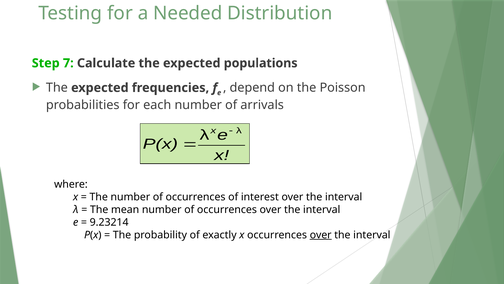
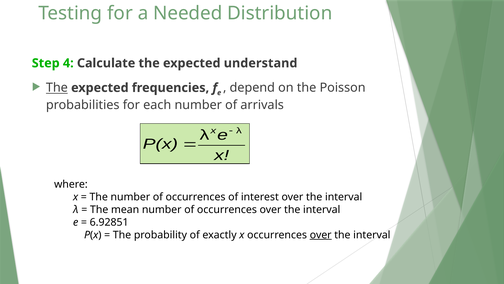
7: 7 -> 4 (68, 63)
populations: populations -> understand (261, 63)
The underline: none -> present (57, 88)
9.23214: 9.23214 -> 6.92851 (109, 222)
